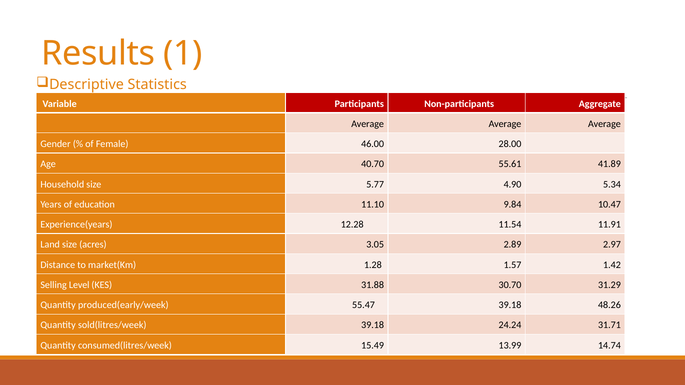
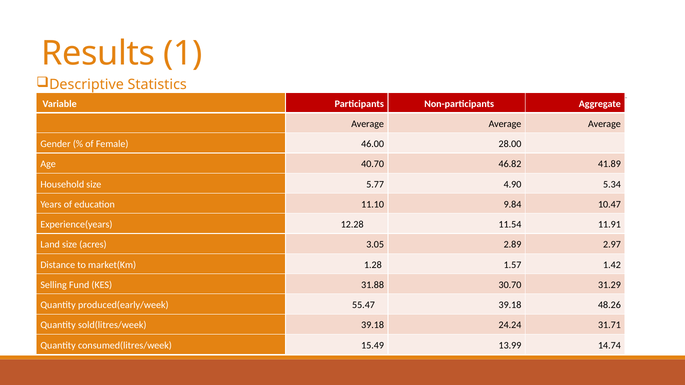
55.61: 55.61 -> 46.82 (510, 164)
Level: Level -> Fund (79, 285)
